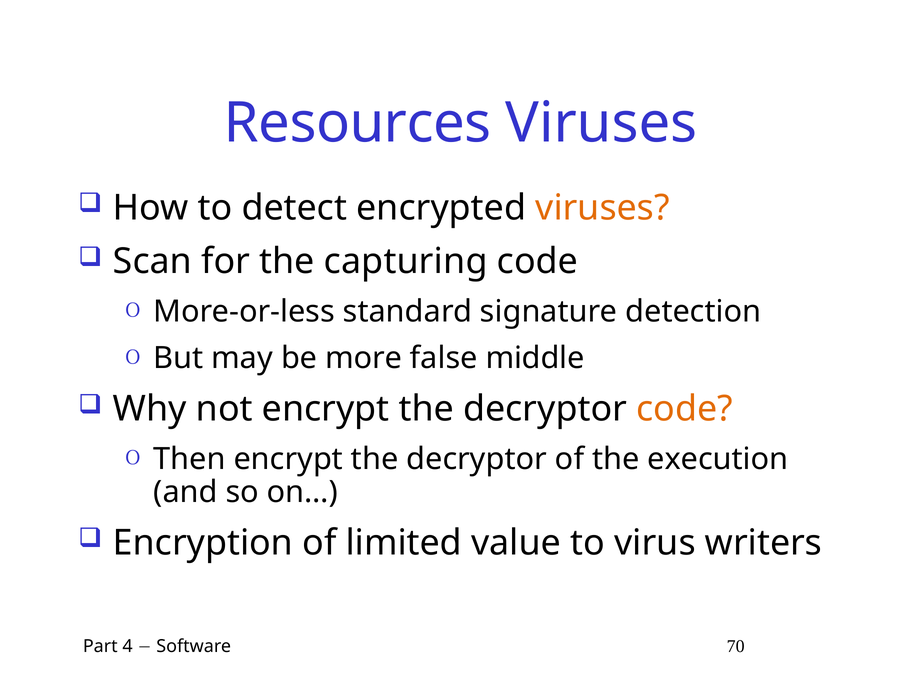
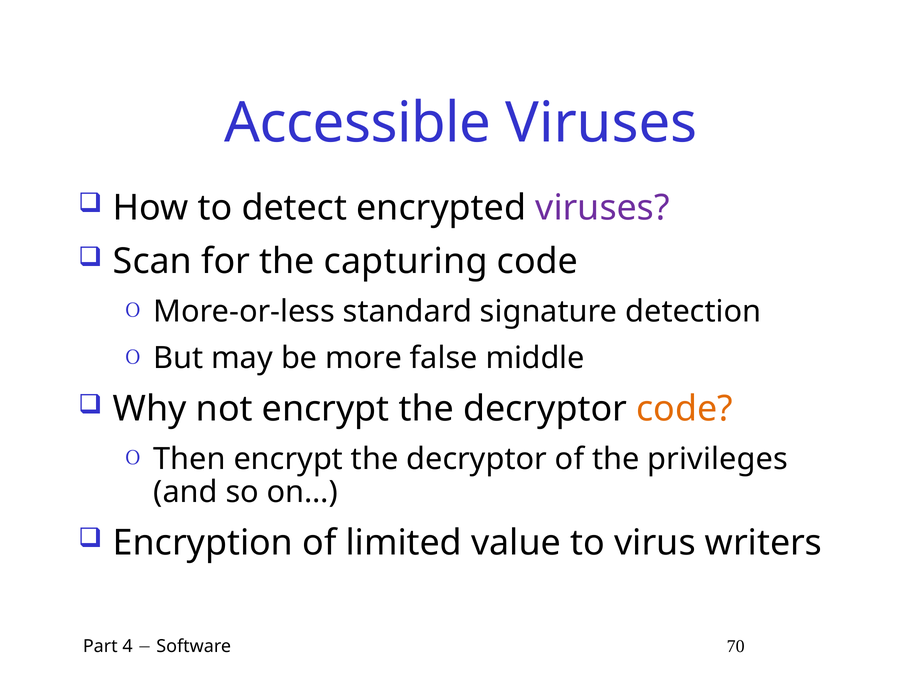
Resources: Resources -> Accessible (358, 123)
viruses colour: orange -> purple (602, 208)
execution: execution -> privileges (718, 459)
